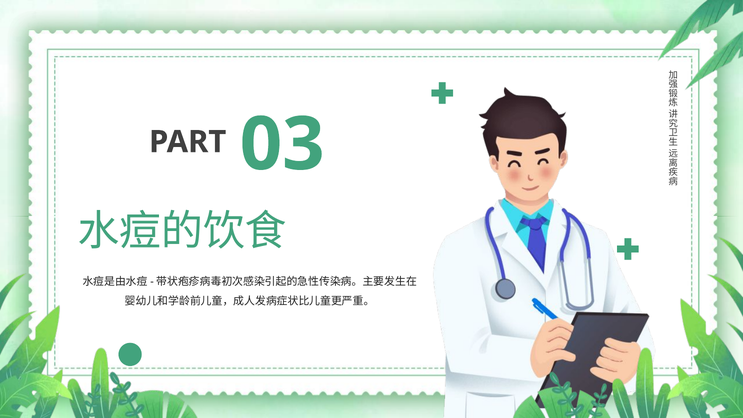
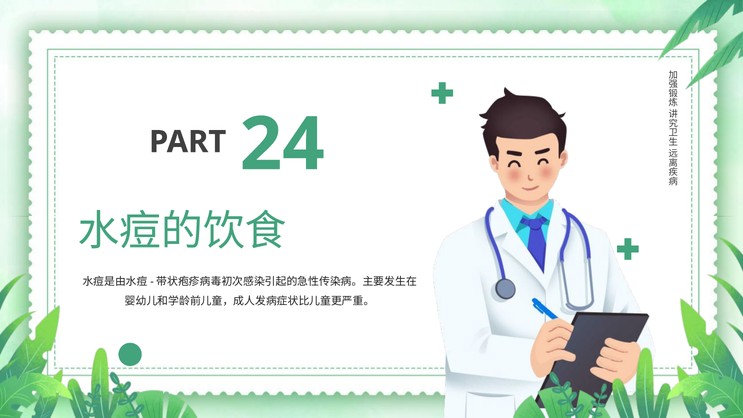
03: 03 -> 24 (282, 145)
